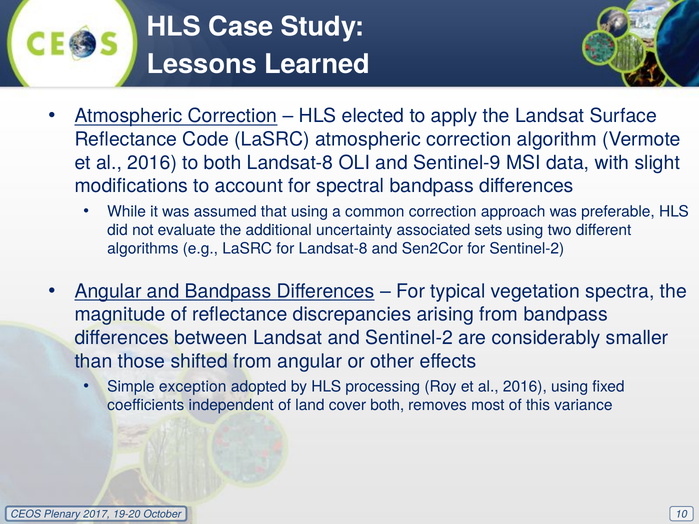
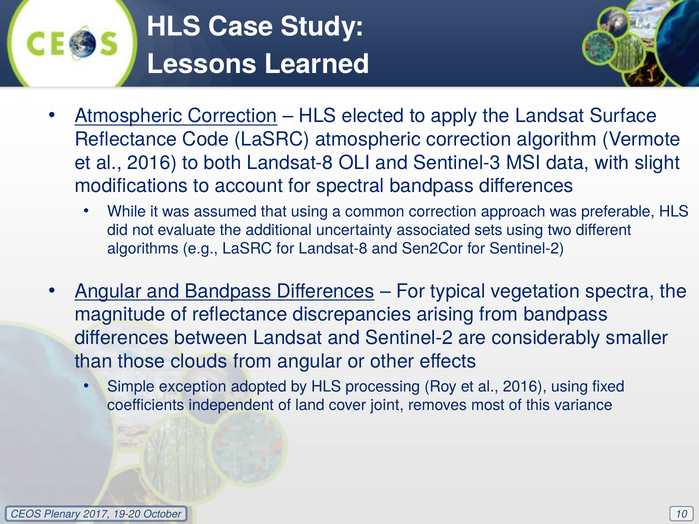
Sentinel-9: Sentinel-9 -> Sentinel-3 (457, 163)
shifted: shifted -> clouds (199, 361)
cover both: both -> joint (387, 405)
